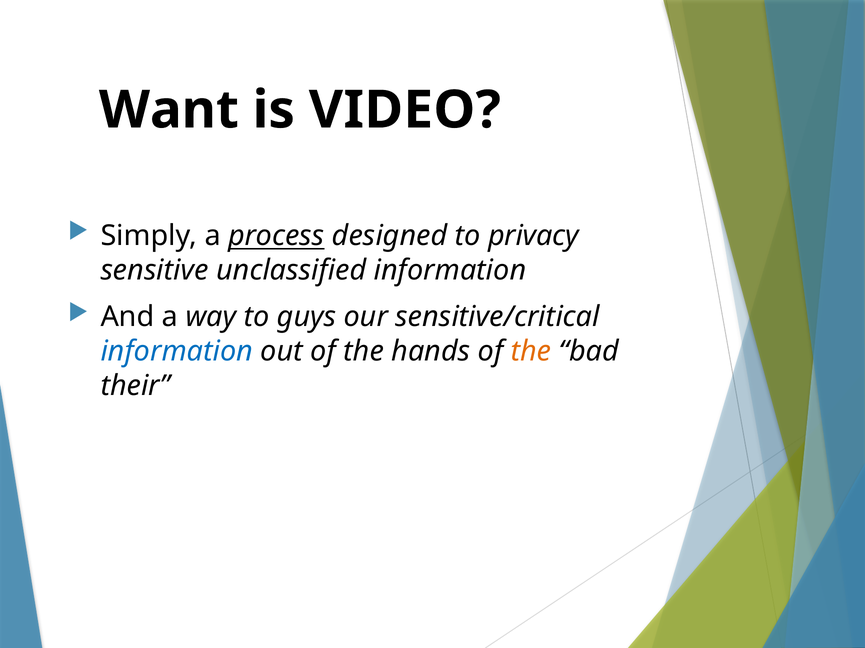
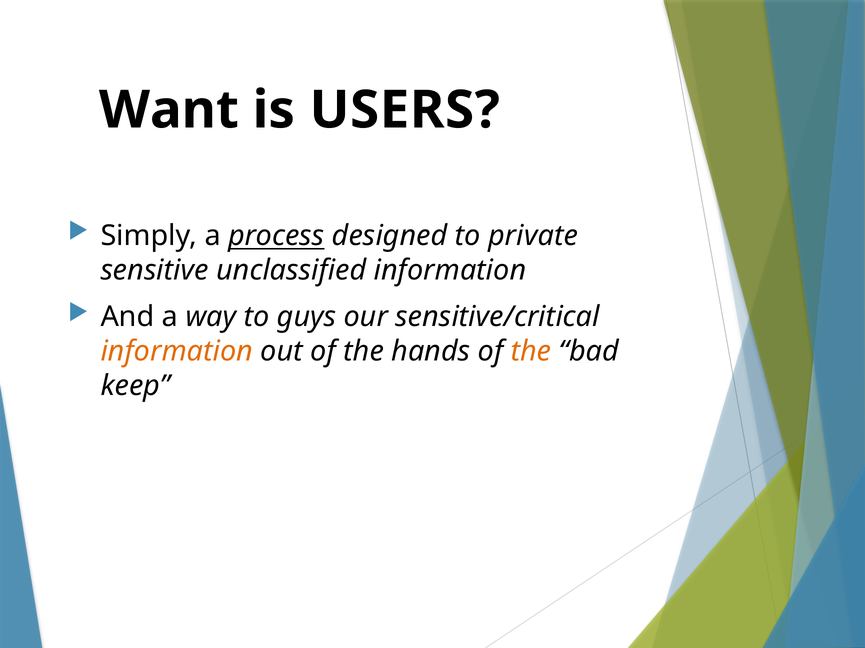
VIDEO: VIDEO -> USERS (405, 110)
privacy: privacy -> private (533, 236)
information colour: blue -> orange (177, 352)
their: their -> keep (135, 386)
